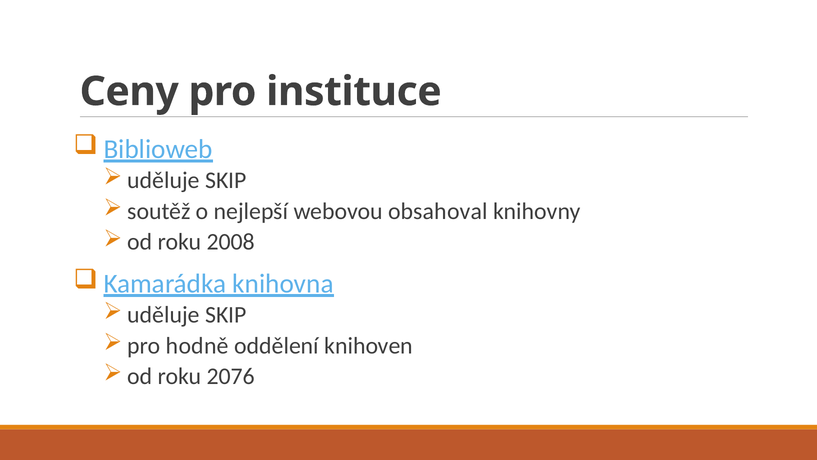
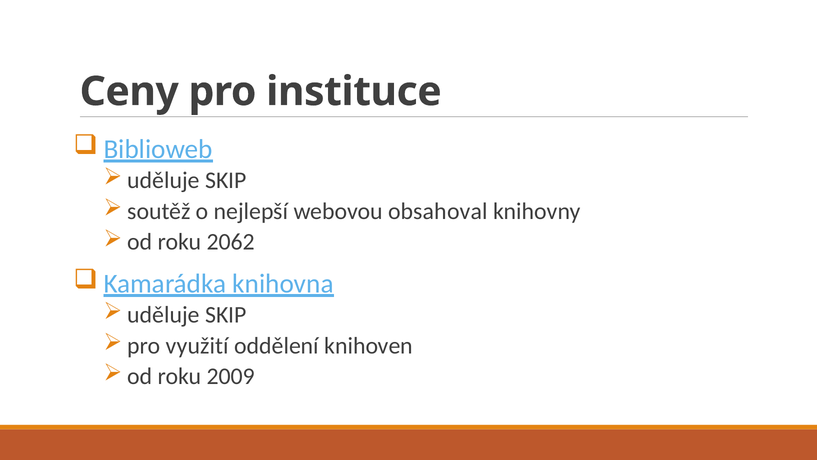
2008: 2008 -> 2062 (231, 242)
hodně: hodně -> využití (197, 345)
2076: 2076 -> 2009 (231, 376)
